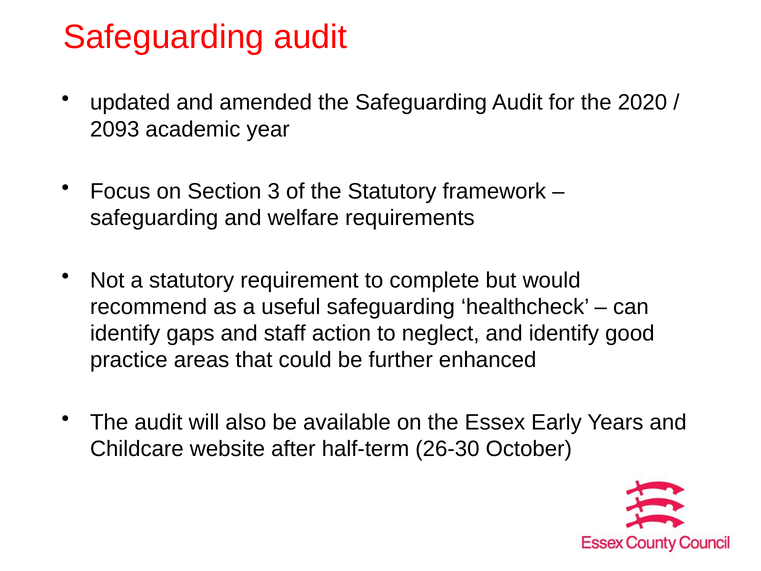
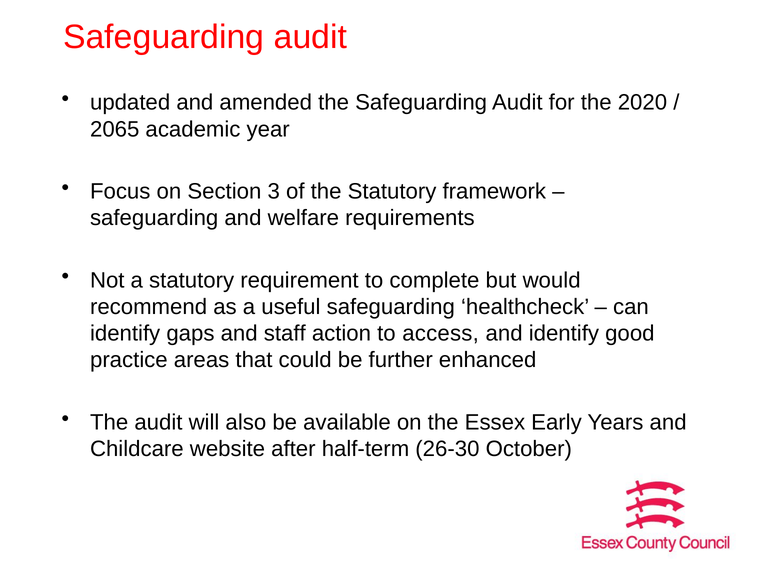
2093: 2093 -> 2065 (115, 129)
neglect: neglect -> access (441, 333)
